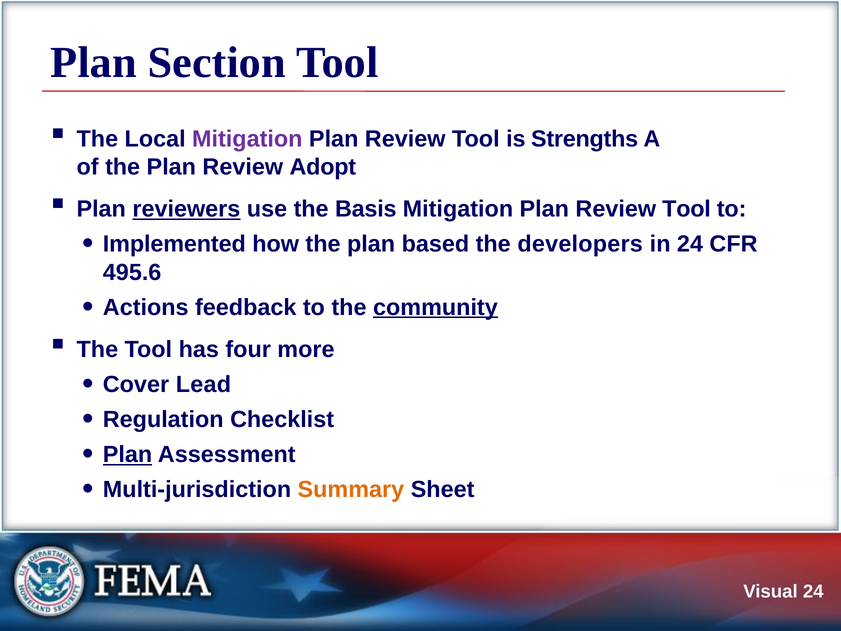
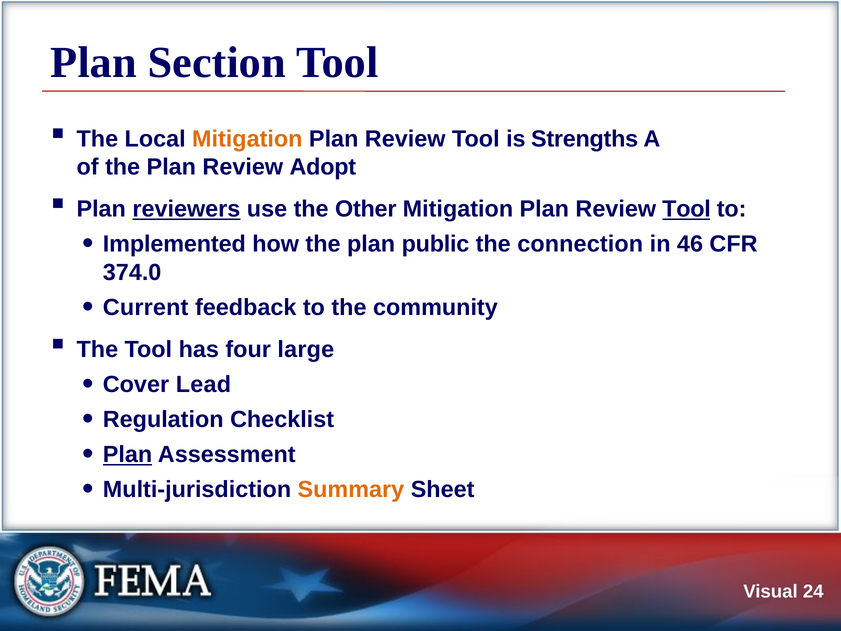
Mitigation colour: purple -> orange (247, 139)
Basis: Basis -> Other (366, 209)
Tool underline: none -> present (687, 209)
based: based -> public (435, 244)
developers: developers -> connection (580, 244)
in 24: 24 -> 46 (690, 244)
495.6: 495.6 -> 374.0 (132, 272)
Actions: Actions -> Current (146, 307)
community underline: present -> none (435, 307)
more: more -> large (306, 349)
